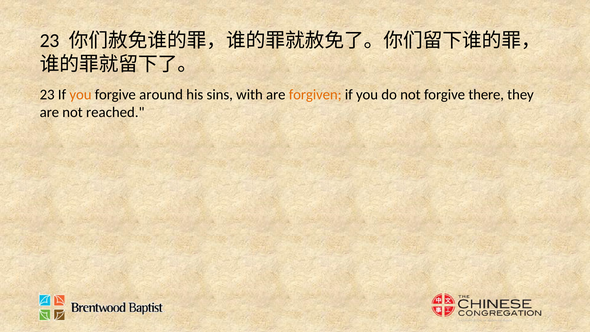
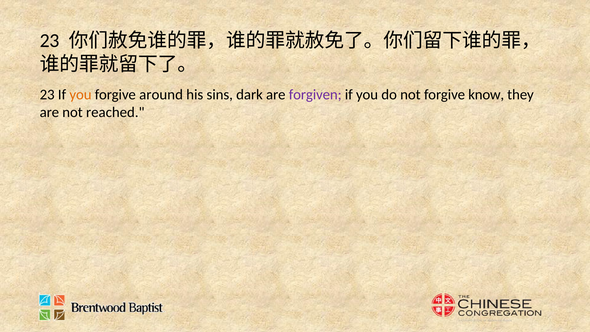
with: with -> dark (250, 94)
forgiven colour: orange -> purple (315, 94)
there: there -> know (486, 94)
